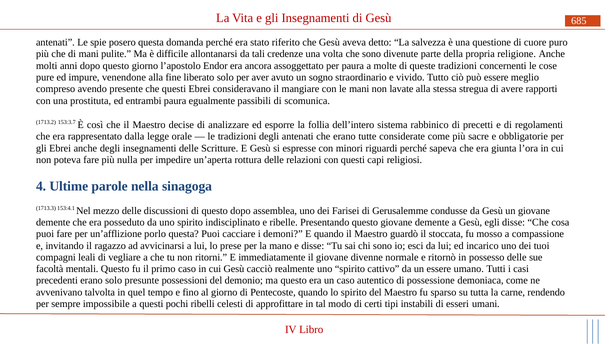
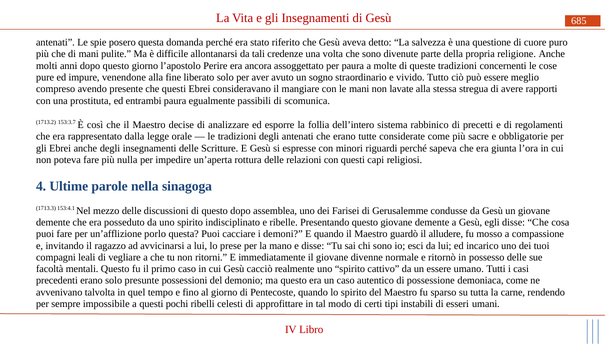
Endor: Endor -> Perire (215, 66)
stoccata: stoccata -> alludere (446, 234)
